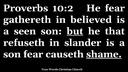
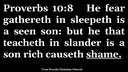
10:2: 10:2 -> 10:8 (63, 8)
believed: believed -> sleepeth (91, 20)
but underline: present -> none (75, 31)
refuseth: refuseth -> teacheth (24, 43)
son fear: fear -> rich (33, 54)
